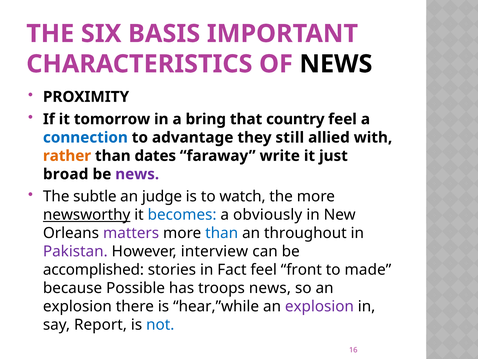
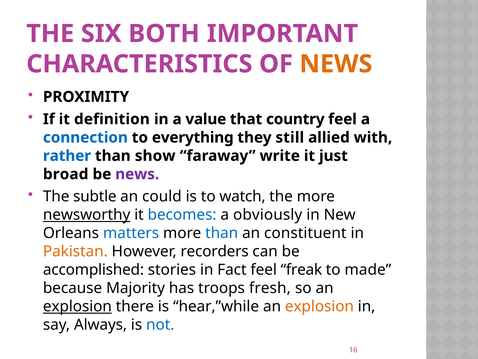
BASIS: BASIS -> BOTH (164, 34)
NEWS colour: black -> orange (336, 64)
tomorrow: tomorrow -> definition (112, 119)
bring: bring -> value (206, 119)
advantage: advantage -> everything (193, 137)
rather colour: orange -> blue (67, 156)
dates: dates -> show (155, 156)
judge: judge -> could (162, 196)
matters colour: purple -> blue (131, 233)
throughout: throughout -> constituent (305, 233)
Pakistan colour: purple -> orange (75, 251)
interview: interview -> recorders (215, 251)
front: front -> freak (301, 269)
Possible: Possible -> Majority (136, 288)
troops news: news -> fresh (270, 288)
explosion underline: none -> present (77, 306)
explosion colour: purple -> orange (319, 306)
Report: Report -> Always (101, 324)
